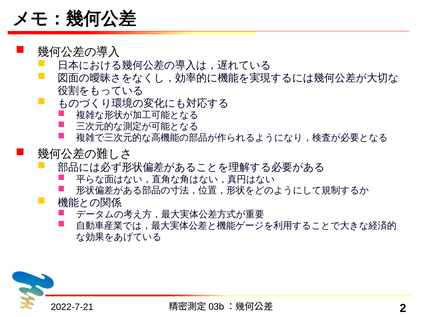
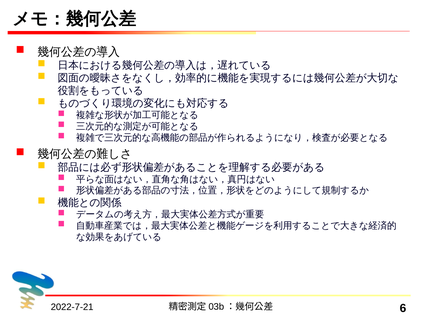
2: 2 -> 6 (403, 308)
